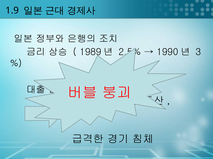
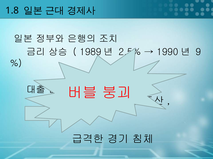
1.9: 1.9 -> 1.8 (12, 11)
3: 3 -> 9 (198, 52)
